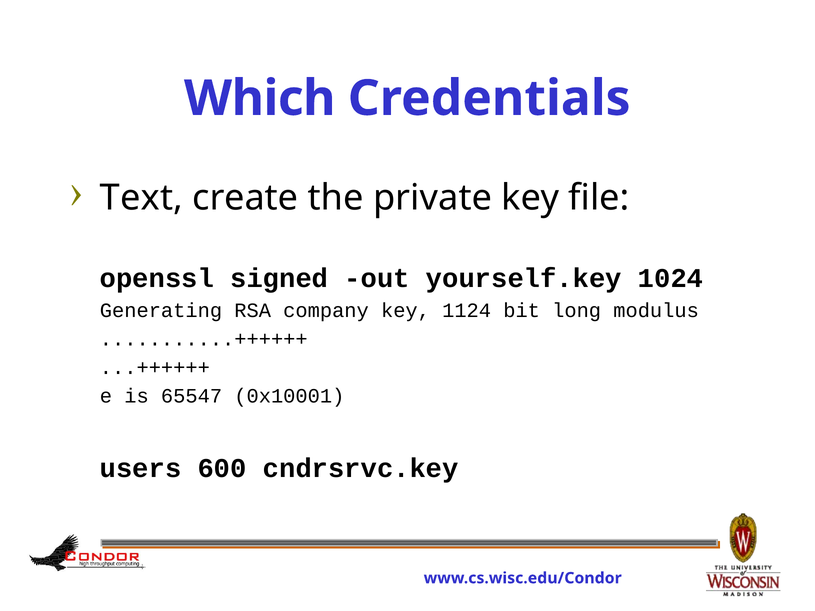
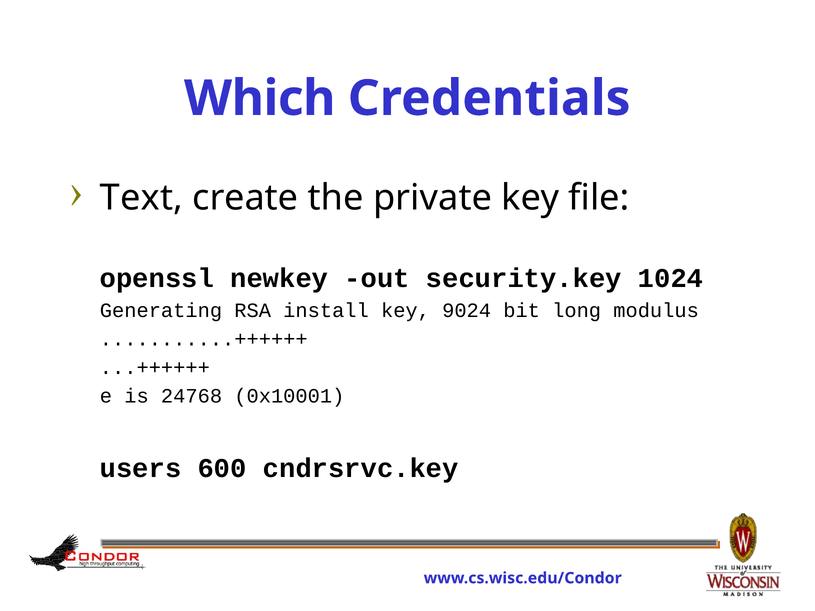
signed: signed -> newkey (279, 279)
yourself.key: yourself.key -> security.key (524, 279)
company: company -> install (326, 311)
1124: 1124 -> 9024 (467, 311)
65547: 65547 -> 24768 (192, 396)
